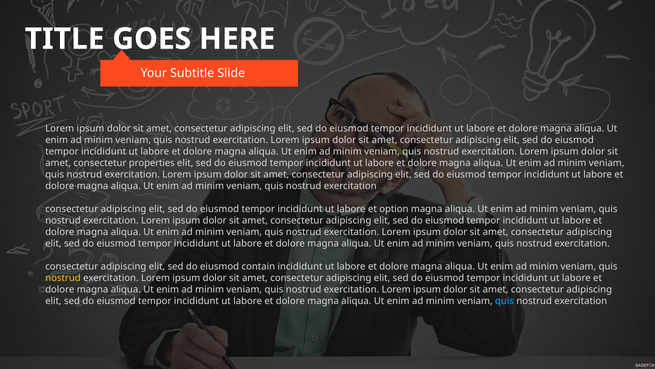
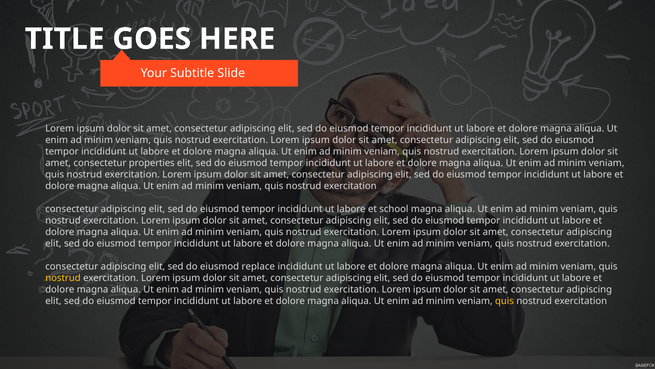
option: option -> school (394, 209)
contain: contain -> replace (258, 266)
quis colour: light blue -> yellow (505, 300)
